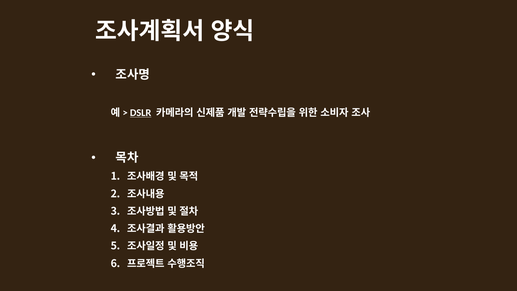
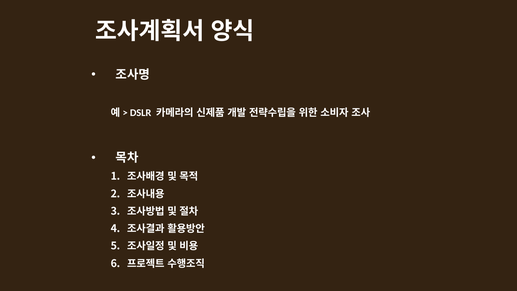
DSLR underline: present -> none (141, 113)
